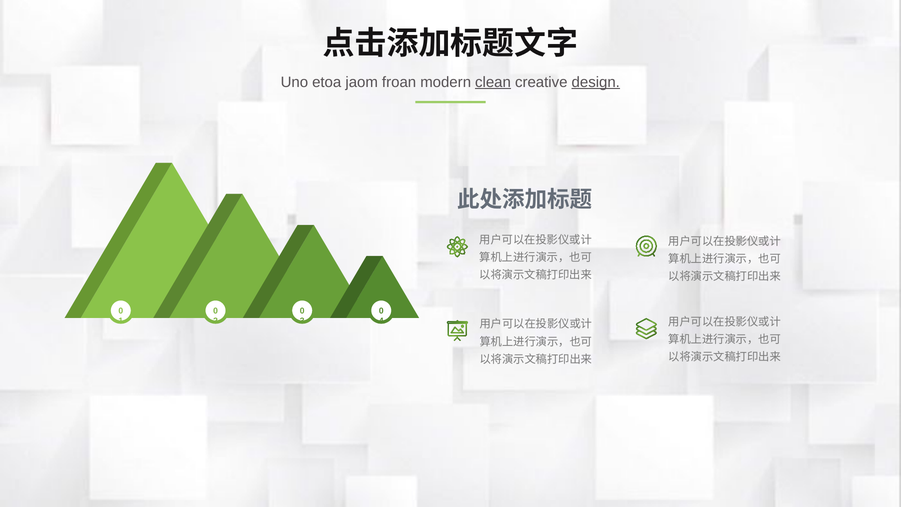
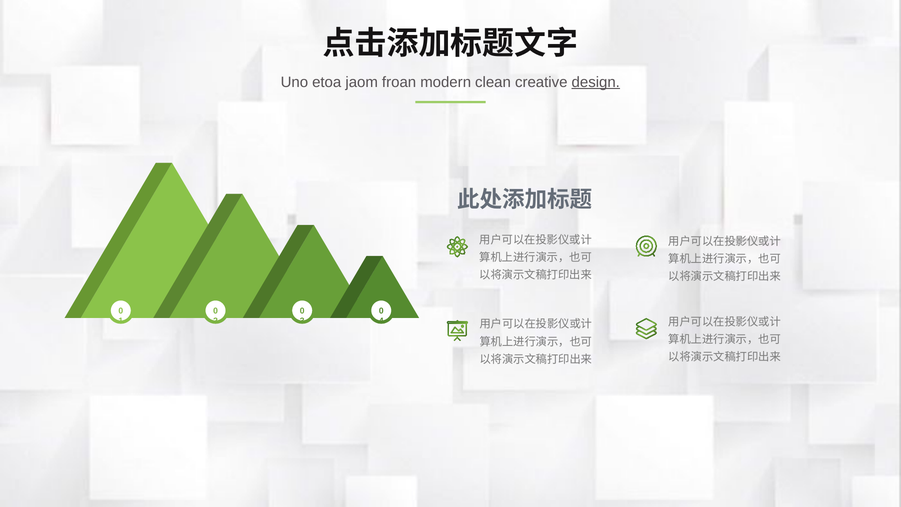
clean underline: present -> none (493, 82)
